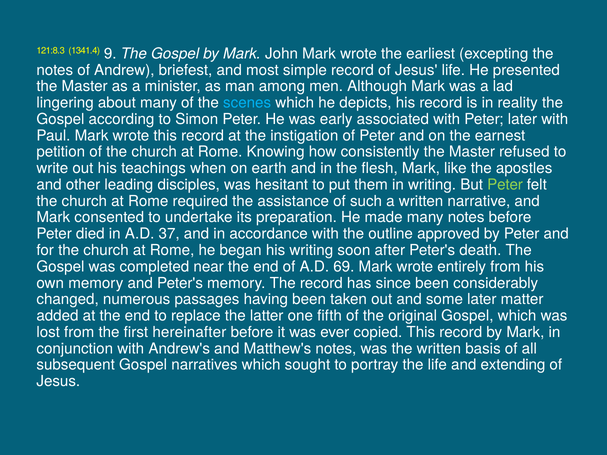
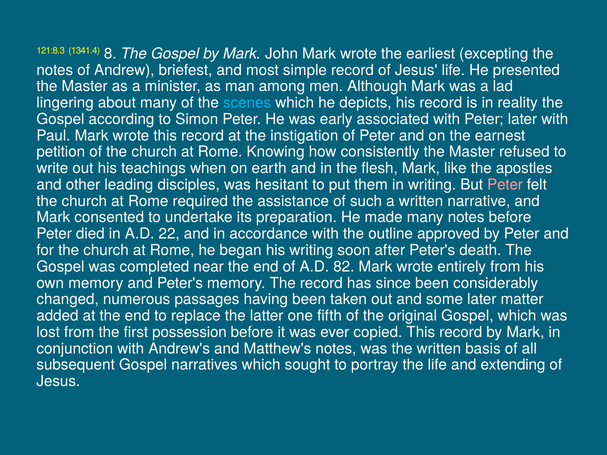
9: 9 -> 8 (110, 54)
Peter colour: light green -> pink (505, 185)
37: 37 -> 22 (169, 234)
69: 69 -> 82 (344, 267)
hereinafter: hereinafter -> possession (190, 332)
